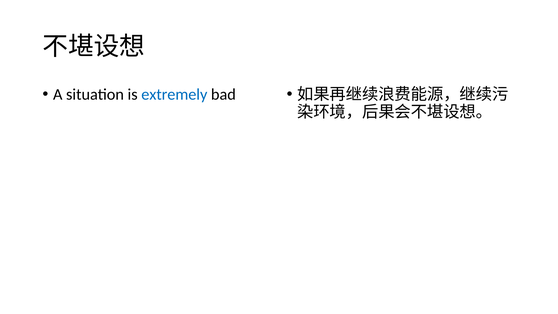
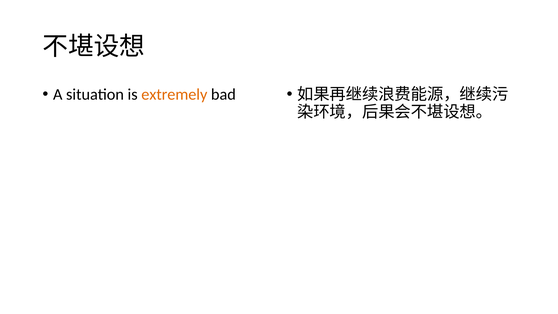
extremely colour: blue -> orange (174, 94)
